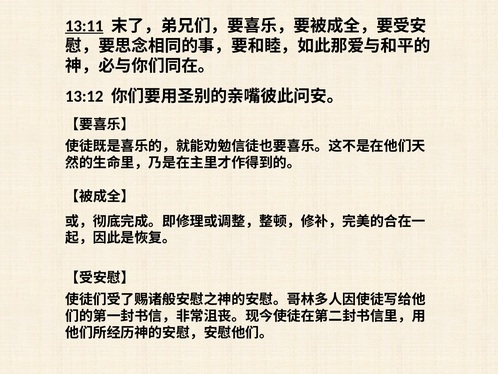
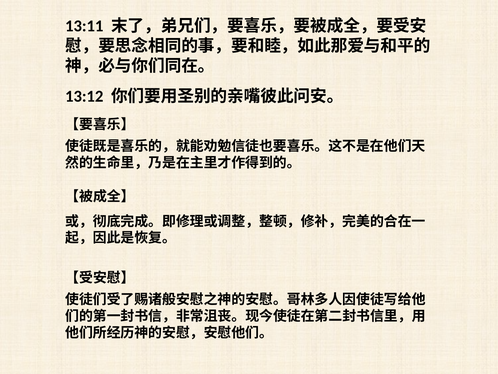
13:11 underline: present -> none (84, 26)
